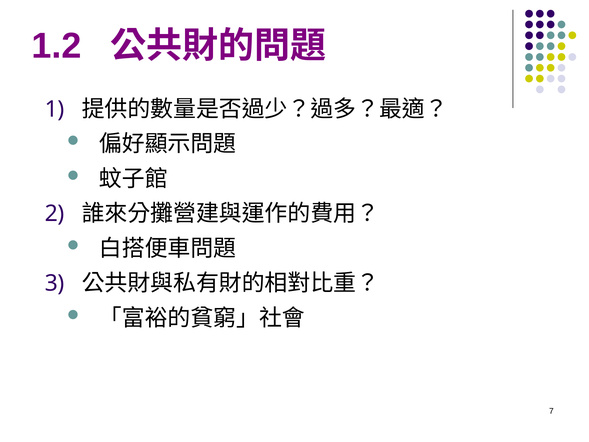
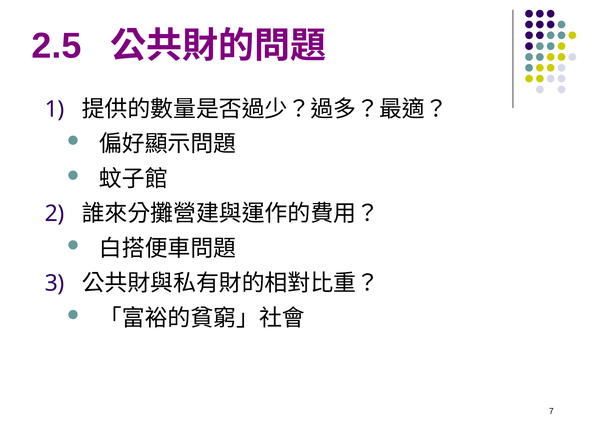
1.2: 1.2 -> 2.5 (56, 46)
